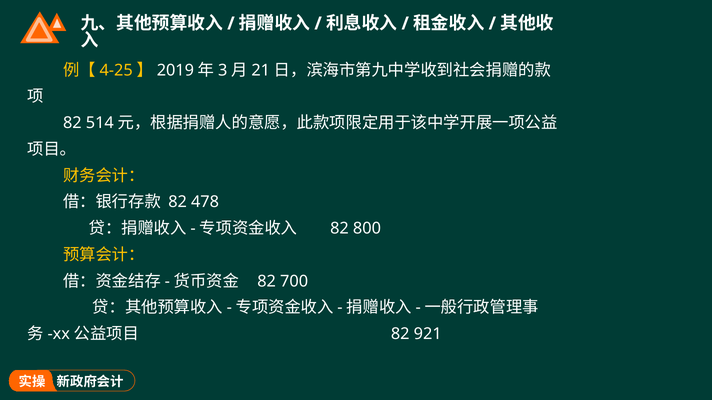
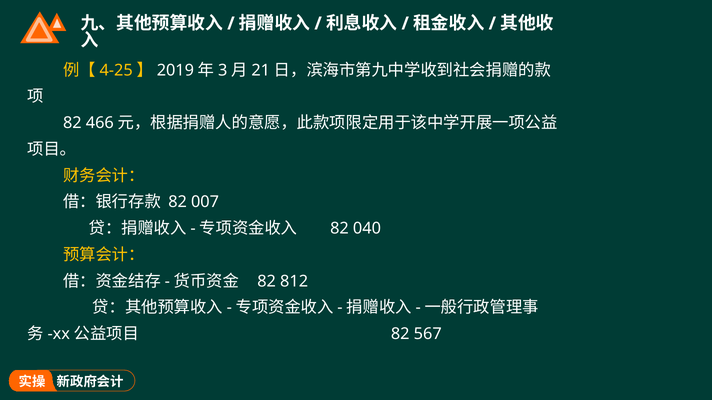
514: 514 -> 466 (100, 123)
478: 478 -> 007 (205, 202)
800: 800 -> 040 (367, 229)
700: 700 -> 812 (294, 281)
921: 921 -> 567 (428, 334)
